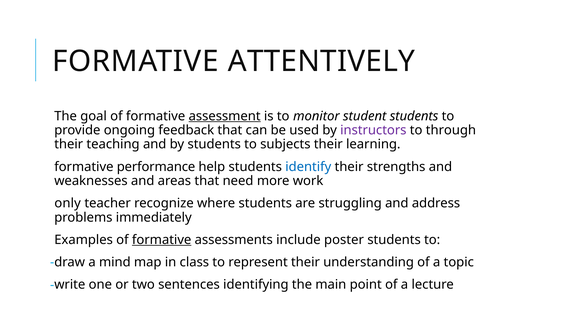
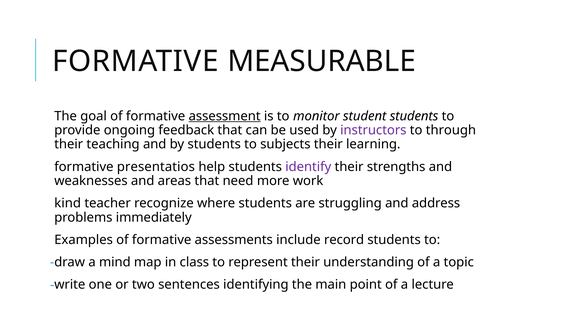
ATTENTIVELY: ATTENTIVELY -> MEASURABLE (322, 61)
performance: performance -> presentatios (156, 167)
identify colour: blue -> purple (308, 167)
only: only -> kind (68, 203)
formative underline: present -> none (162, 240)
poster: poster -> record (344, 240)
